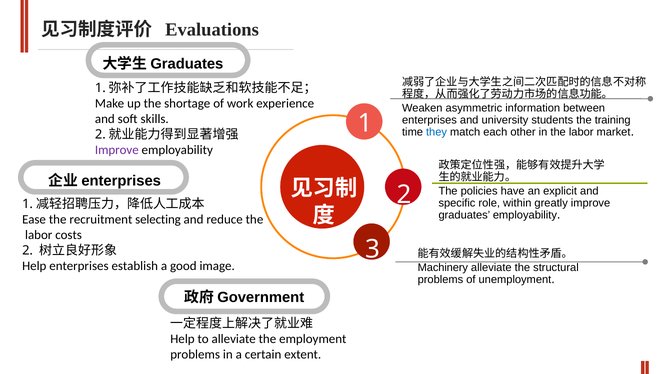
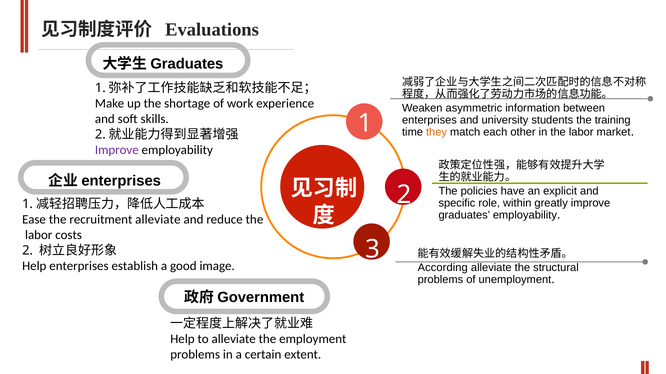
they colour: blue -> orange (437, 132)
recruitment selecting: selecting -> alleviate (158, 220)
Machinery: Machinery -> According (443, 268)
